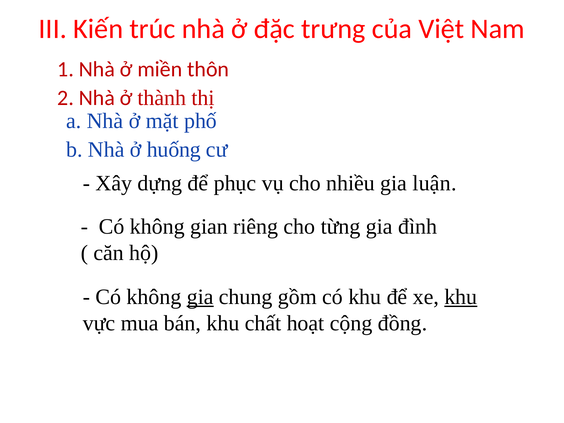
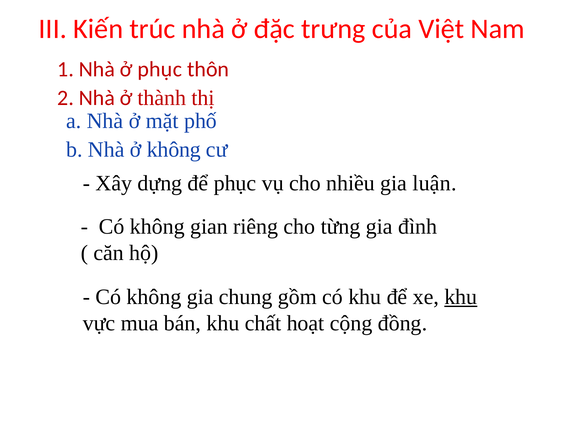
ở miền: miền -> phục (160, 69)
ở huống: huống -> không (174, 150)
gia underline: present -> none (200, 297)
